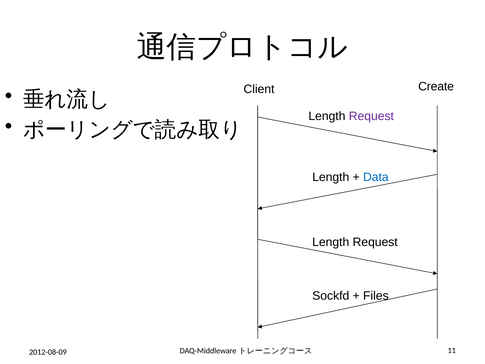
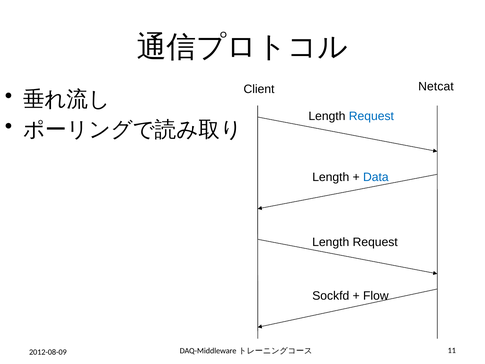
Create: Create -> Netcat (436, 86)
Request colour: purple -> blue (371, 116)
Files: Files -> Flow (376, 296)
